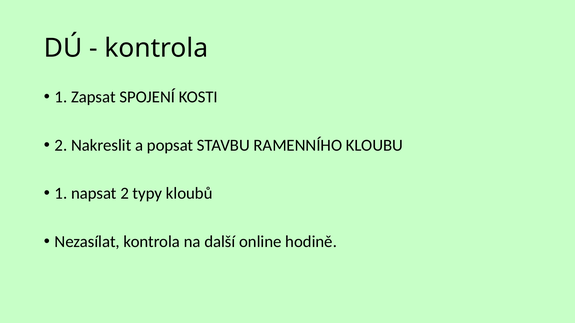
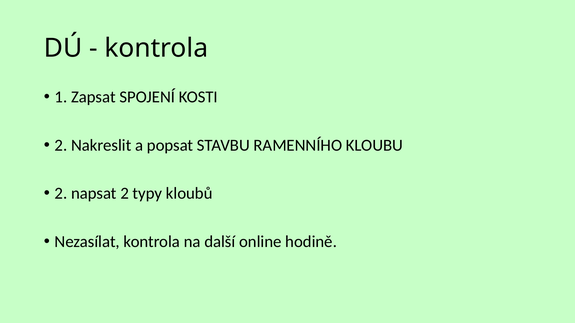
1: 1 -> 2 (61, 194)
